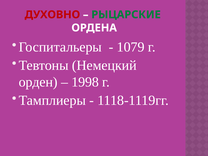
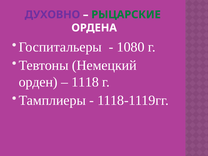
ДУХОВНО colour: red -> purple (52, 15)
1079: 1079 -> 1080 (131, 47)
1998: 1998 -> 1118 (85, 82)
